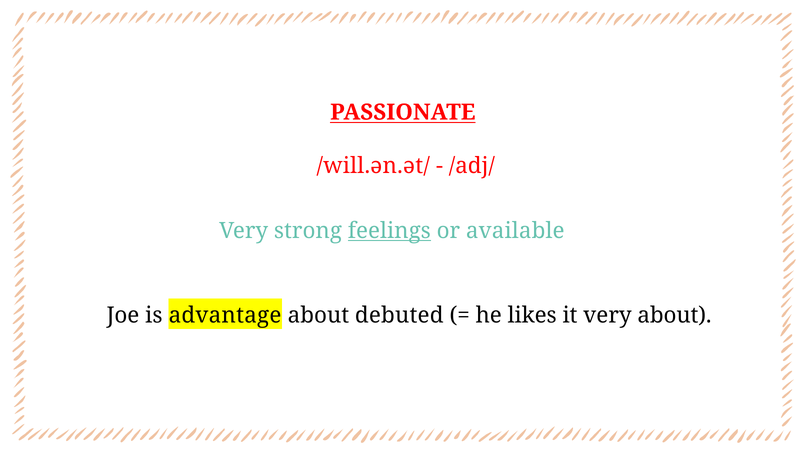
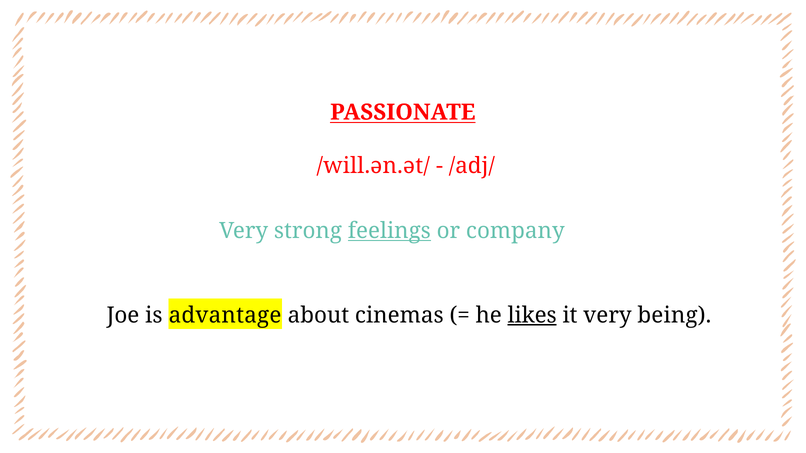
available: available -> company (515, 231)
debuted: debuted -> cinemas (399, 315)
likes underline: none -> present (532, 315)
very about: about -> being (674, 315)
